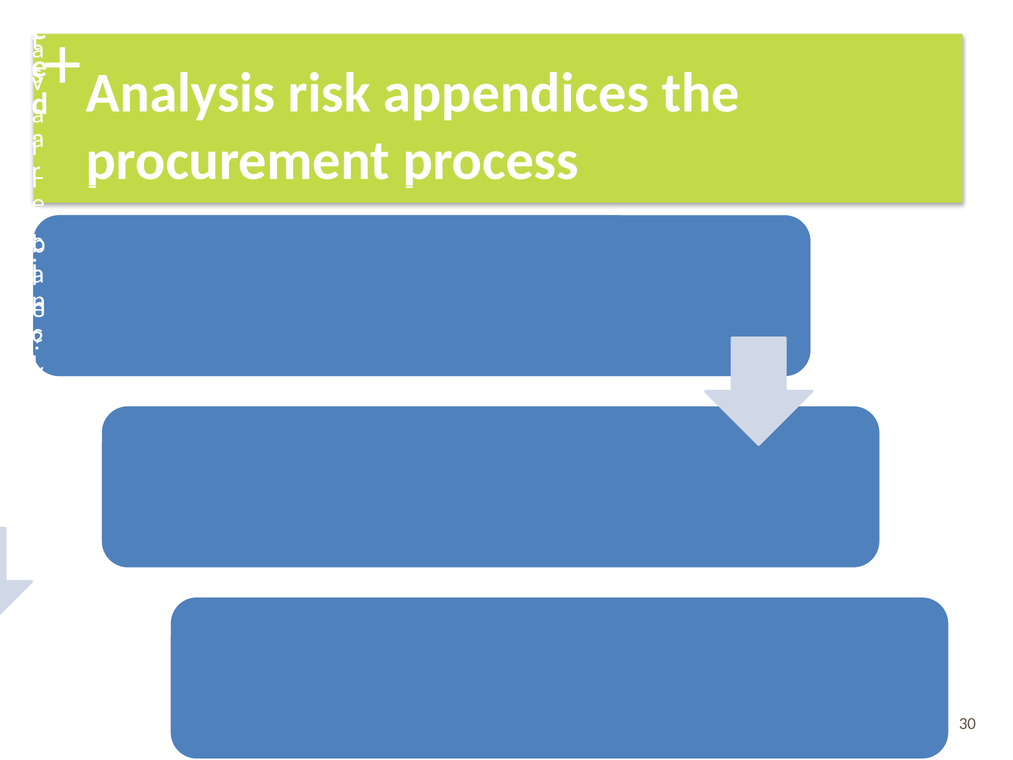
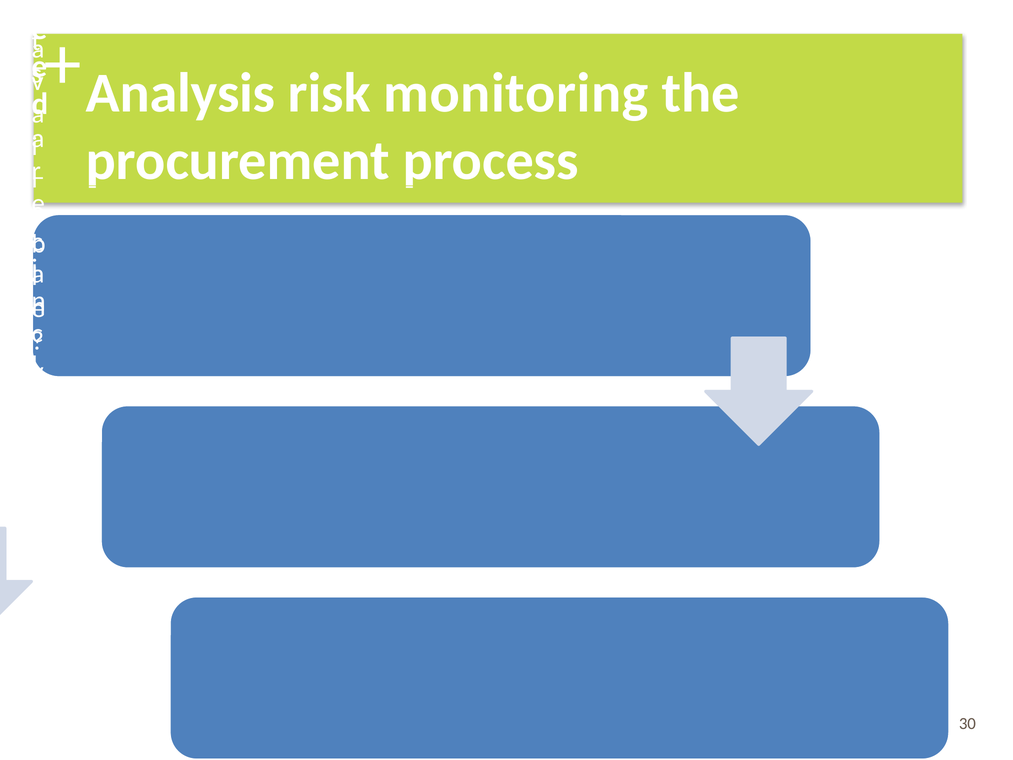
appendices: appendices -> monitoring (516, 93)
